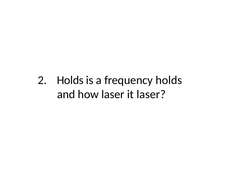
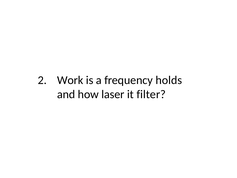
Holds: Holds -> Work (70, 80)
it laser: laser -> filter (151, 94)
